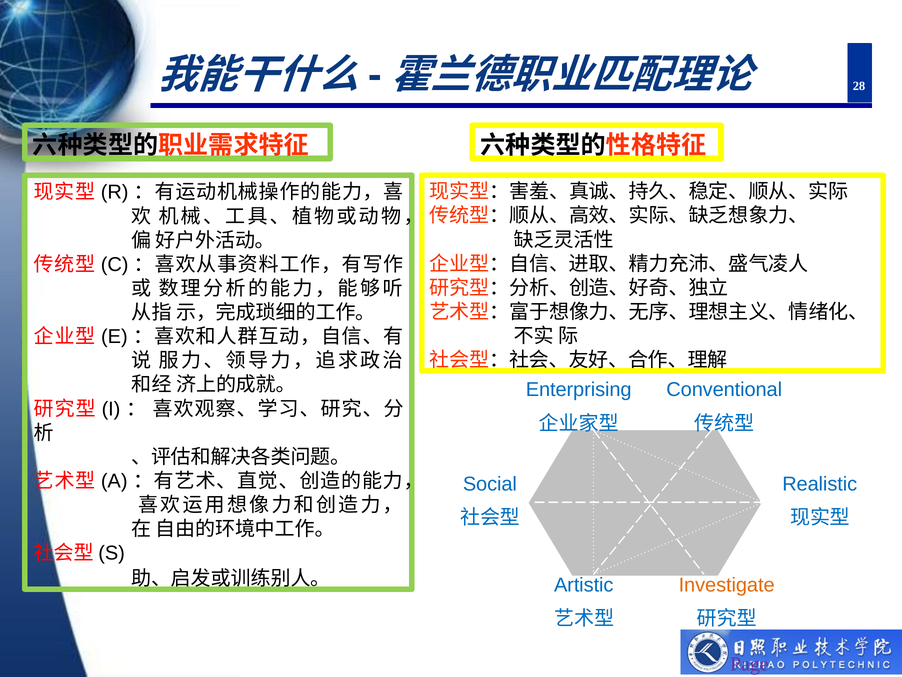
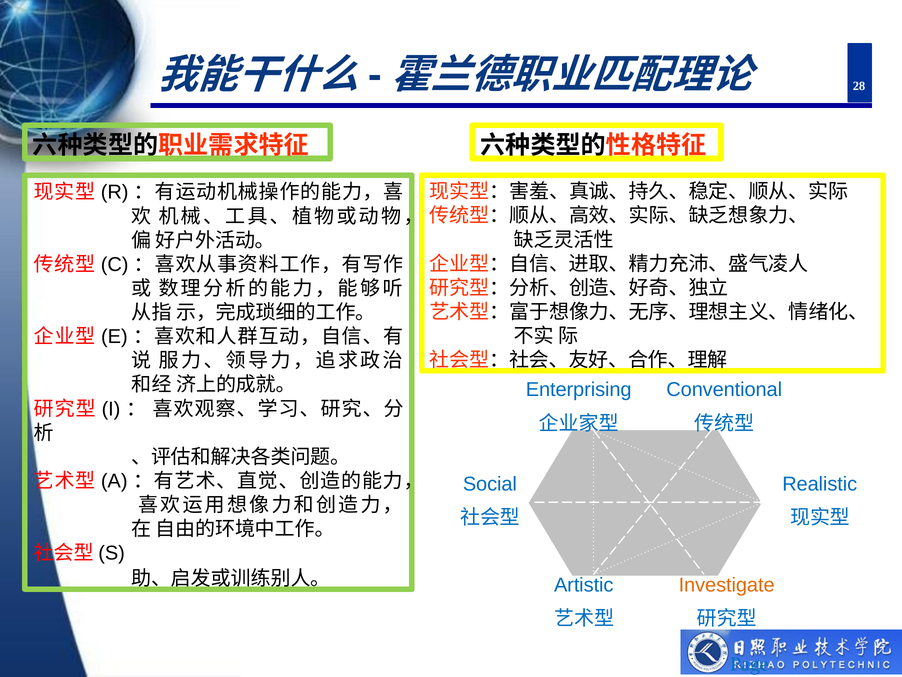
Page colour: purple -> blue (749, 664)
